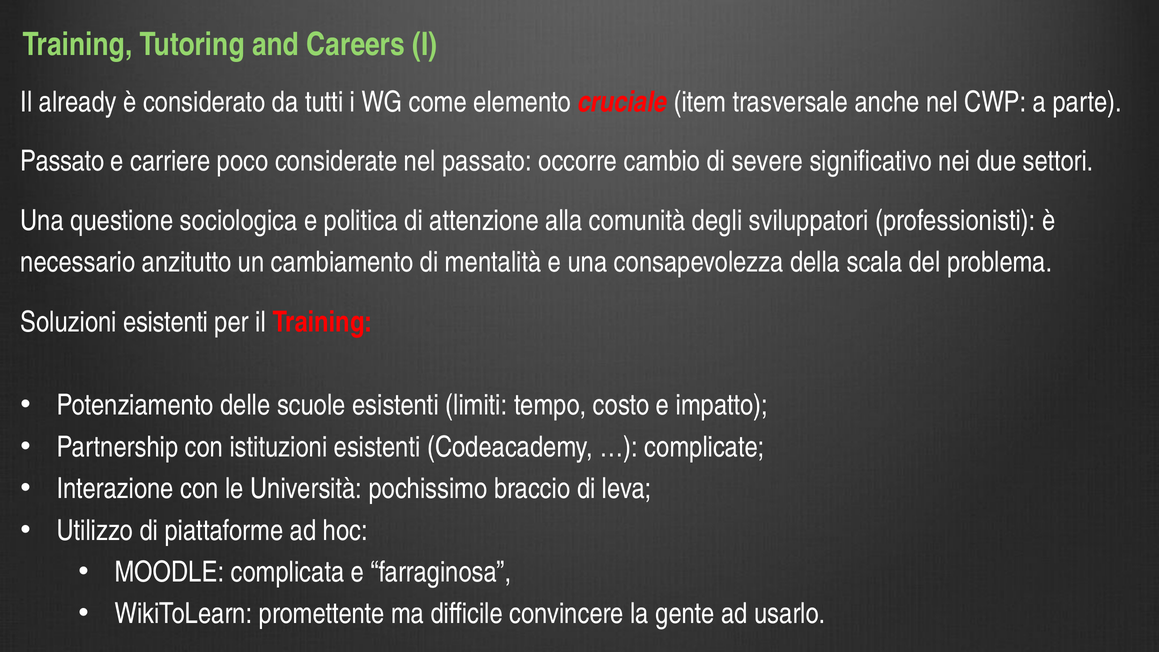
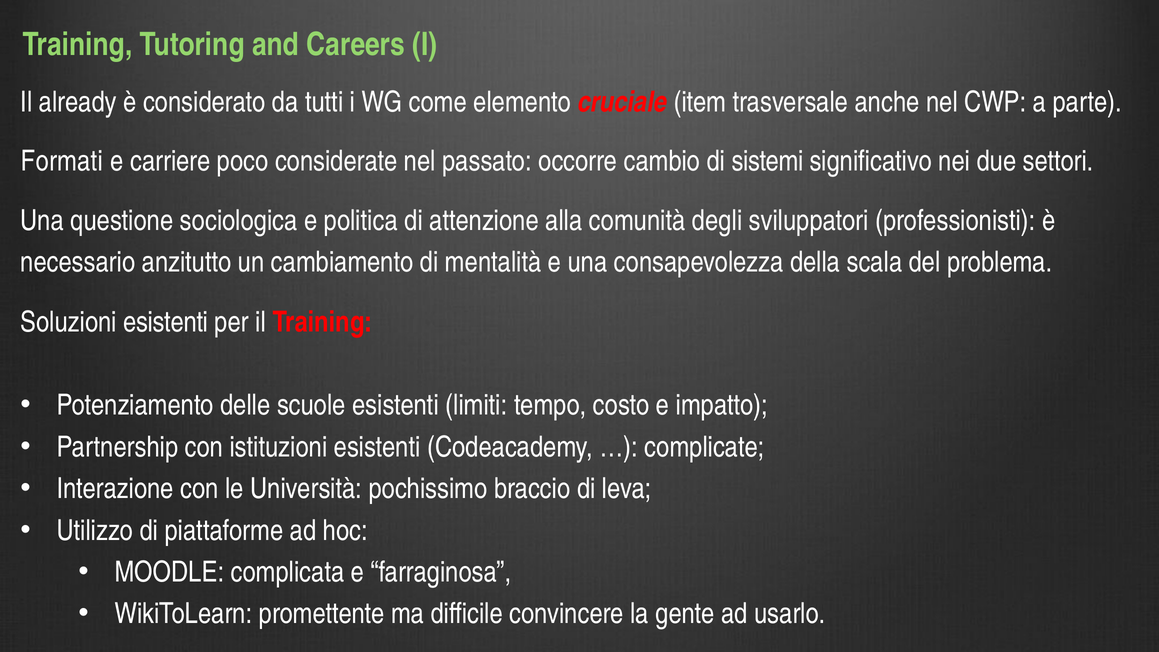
Passato: Passato -> Formati (62, 161)
severe: severe -> sistemi (768, 161)
